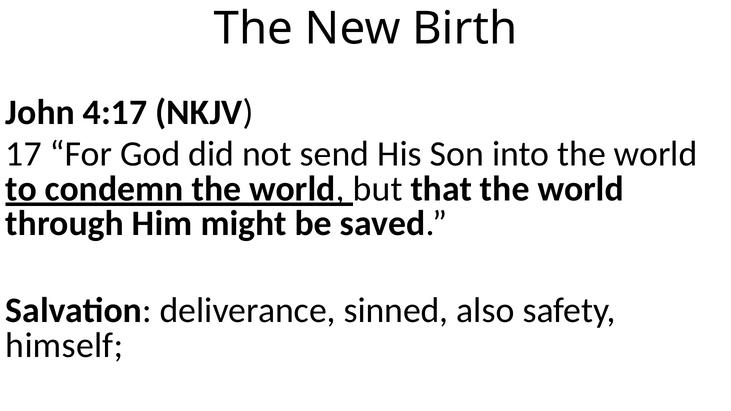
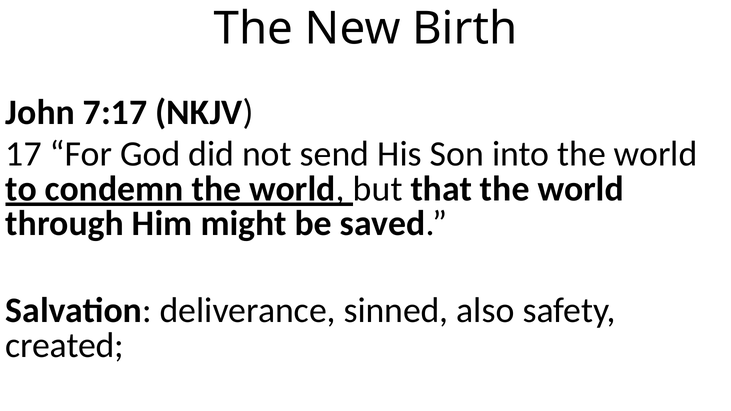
4:17: 4:17 -> 7:17 (115, 112)
himself: himself -> created (65, 346)
